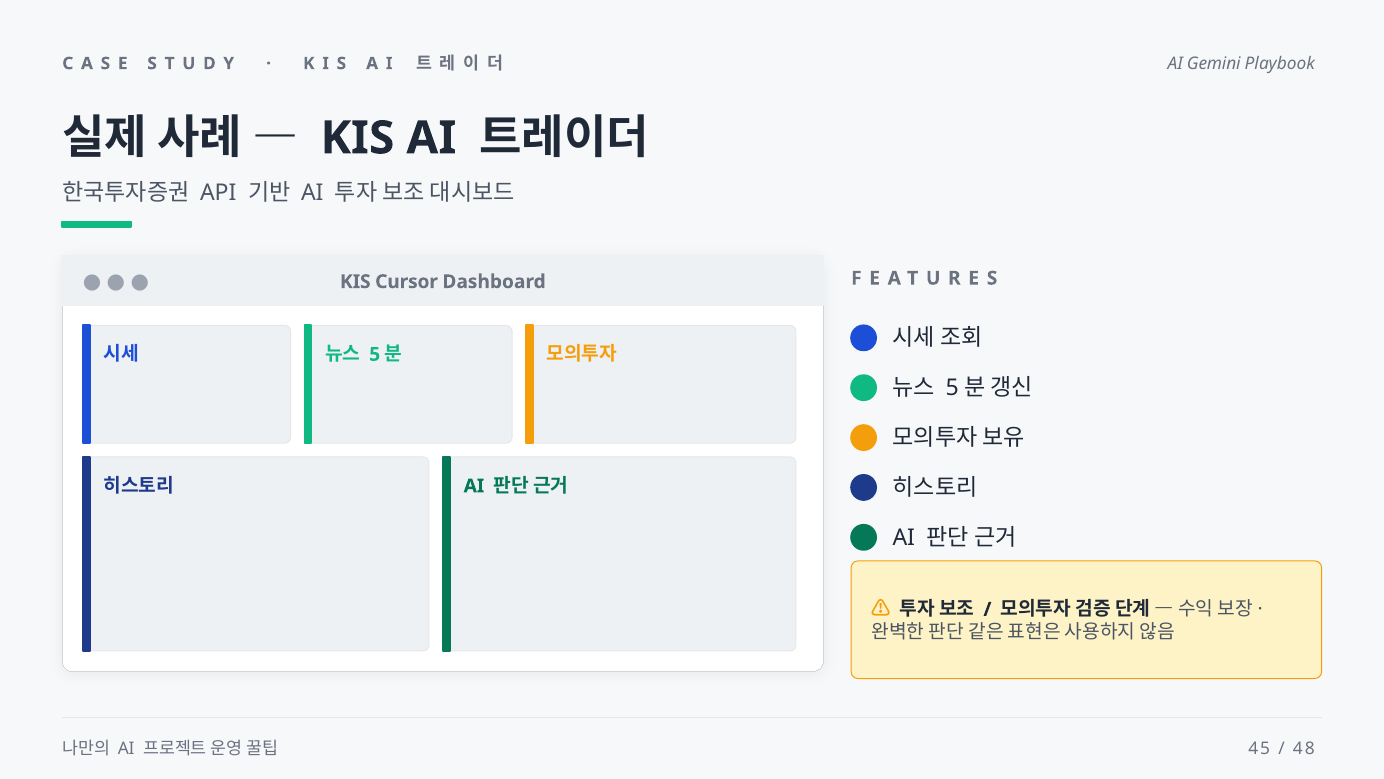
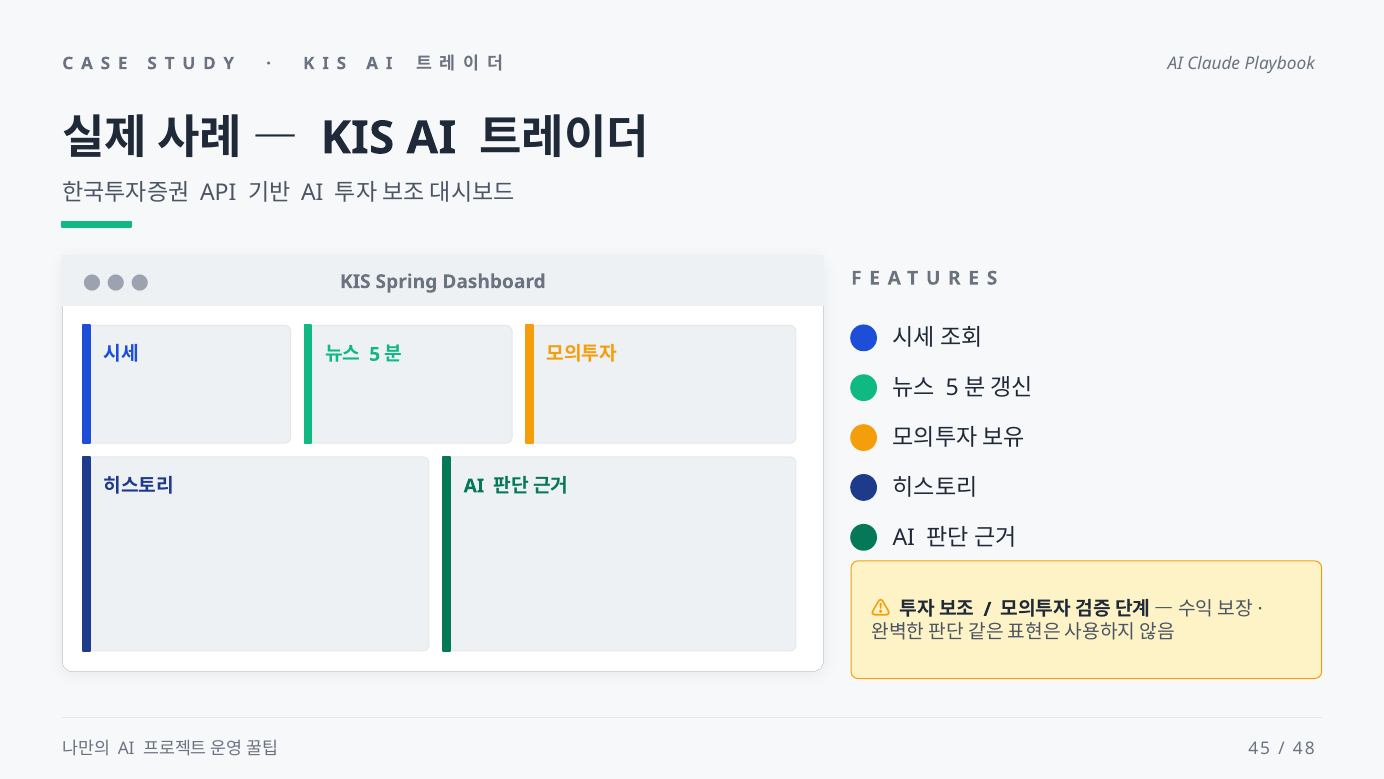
Gemini: Gemini -> Claude (1214, 63)
Cursor: Cursor -> Spring (406, 282)
